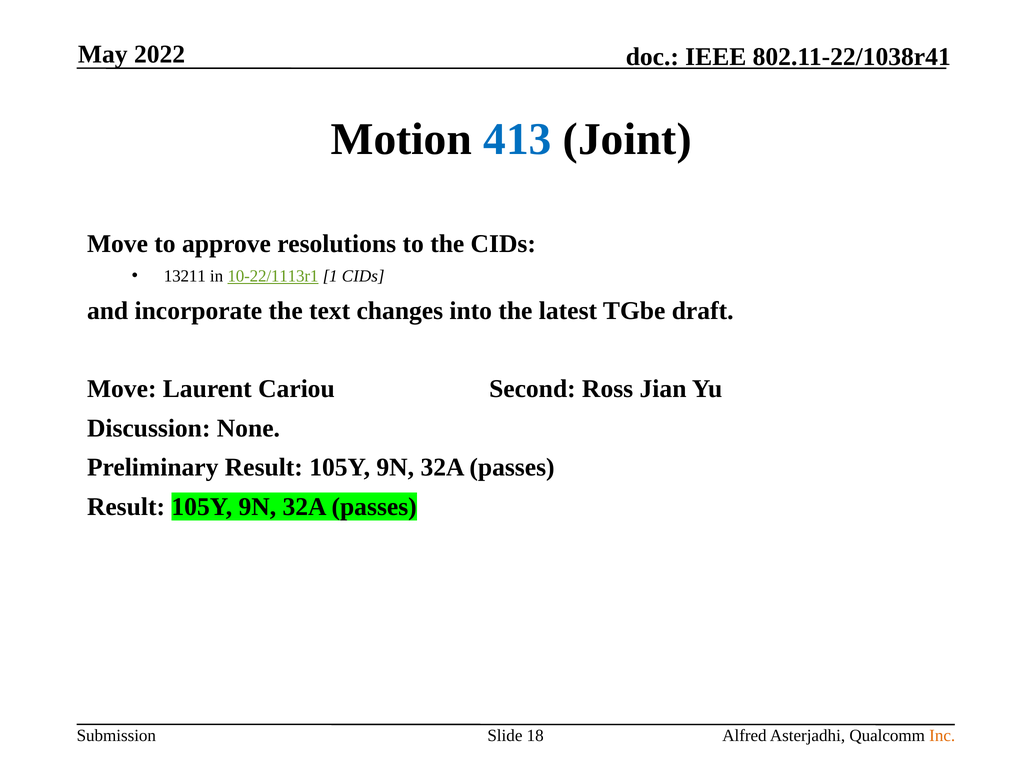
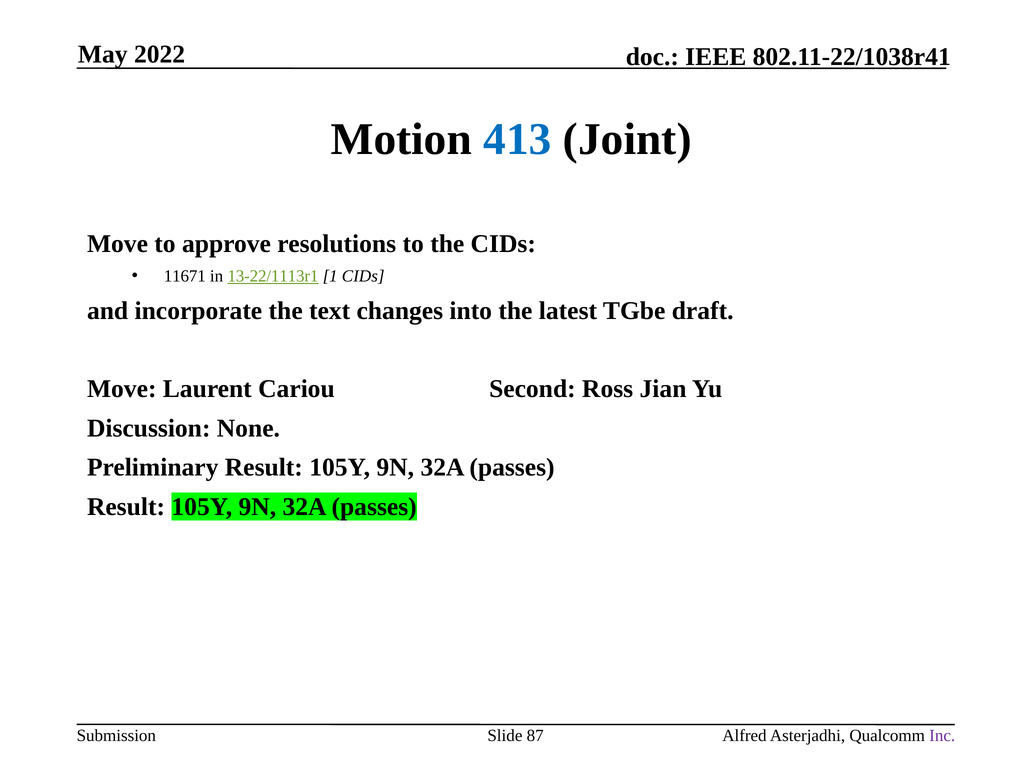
13211: 13211 -> 11671 (185, 276)
10-22/1113r1: 10-22/1113r1 -> 13-22/1113r1 (273, 276)
18: 18 -> 87 (535, 736)
Inc colour: orange -> purple (942, 736)
